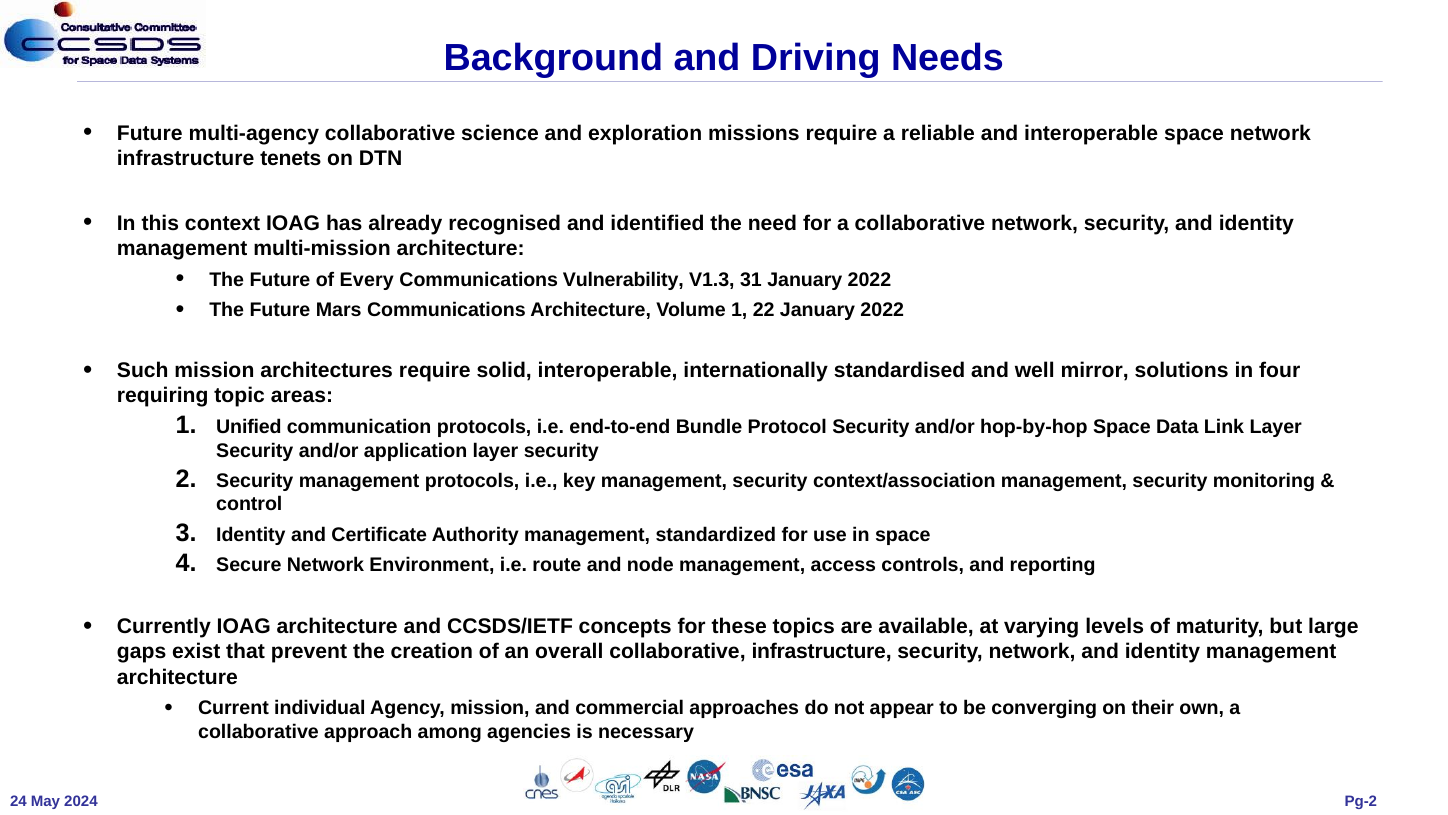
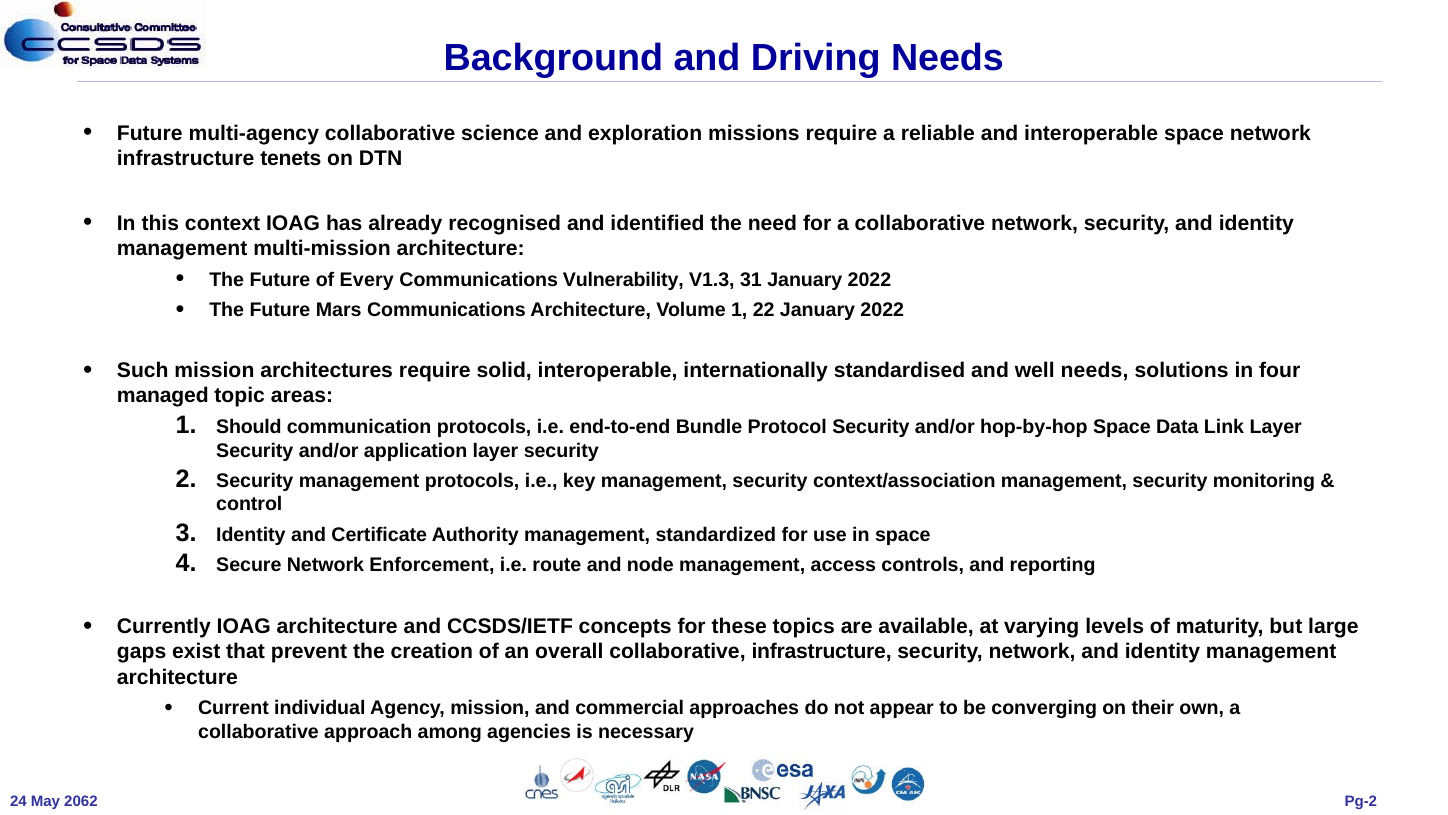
well mirror: mirror -> needs (1095, 370)
requiring: requiring -> managed (163, 396)
Unified: Unified -> Should (249, 427)
Environment: Environment -> Enforcement (432, 565)
2024: 2024 -> 2062 (81, 801)
